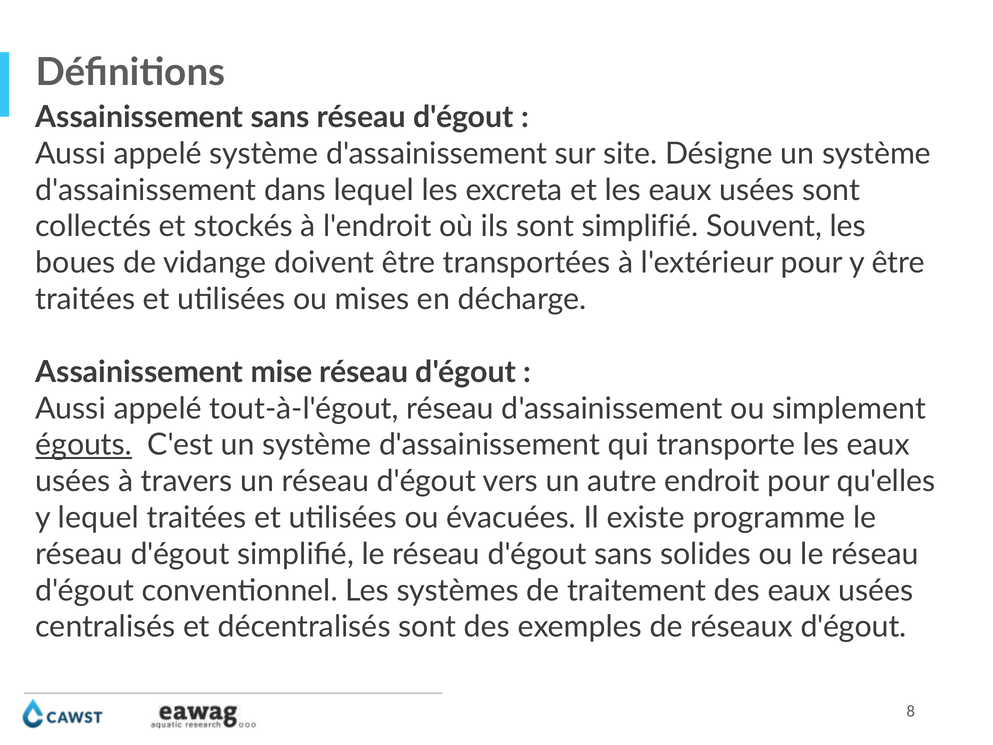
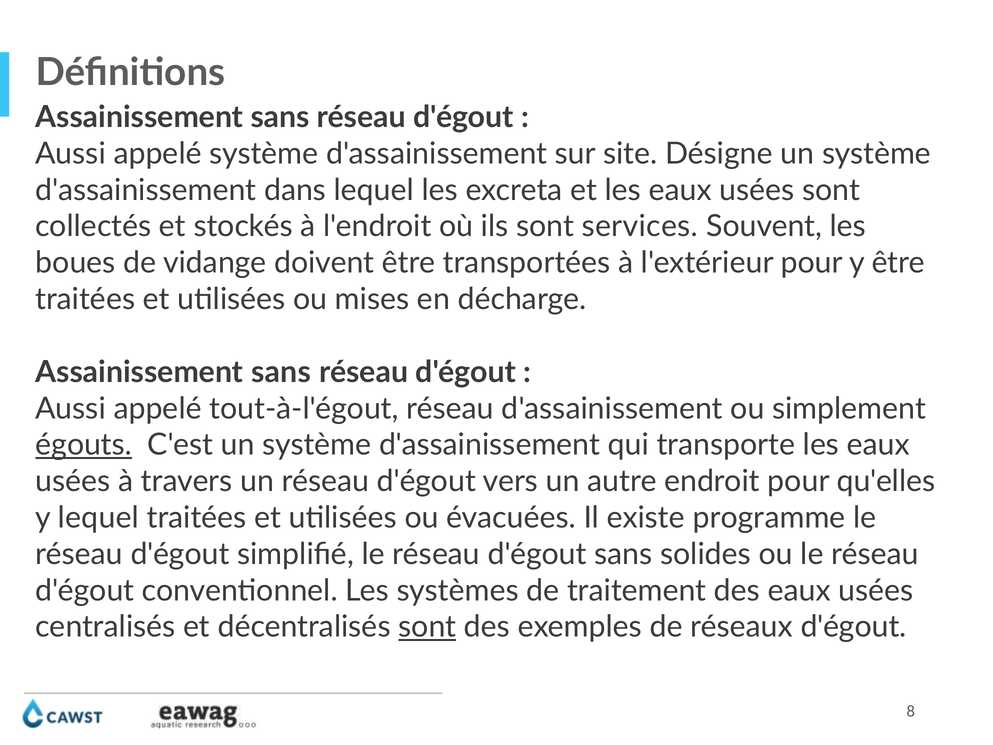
sont simplifié: simplifié -> services (640, 226)
mise: mise -> sans (281, 372)
sont underline: none -> present (427, 627)
